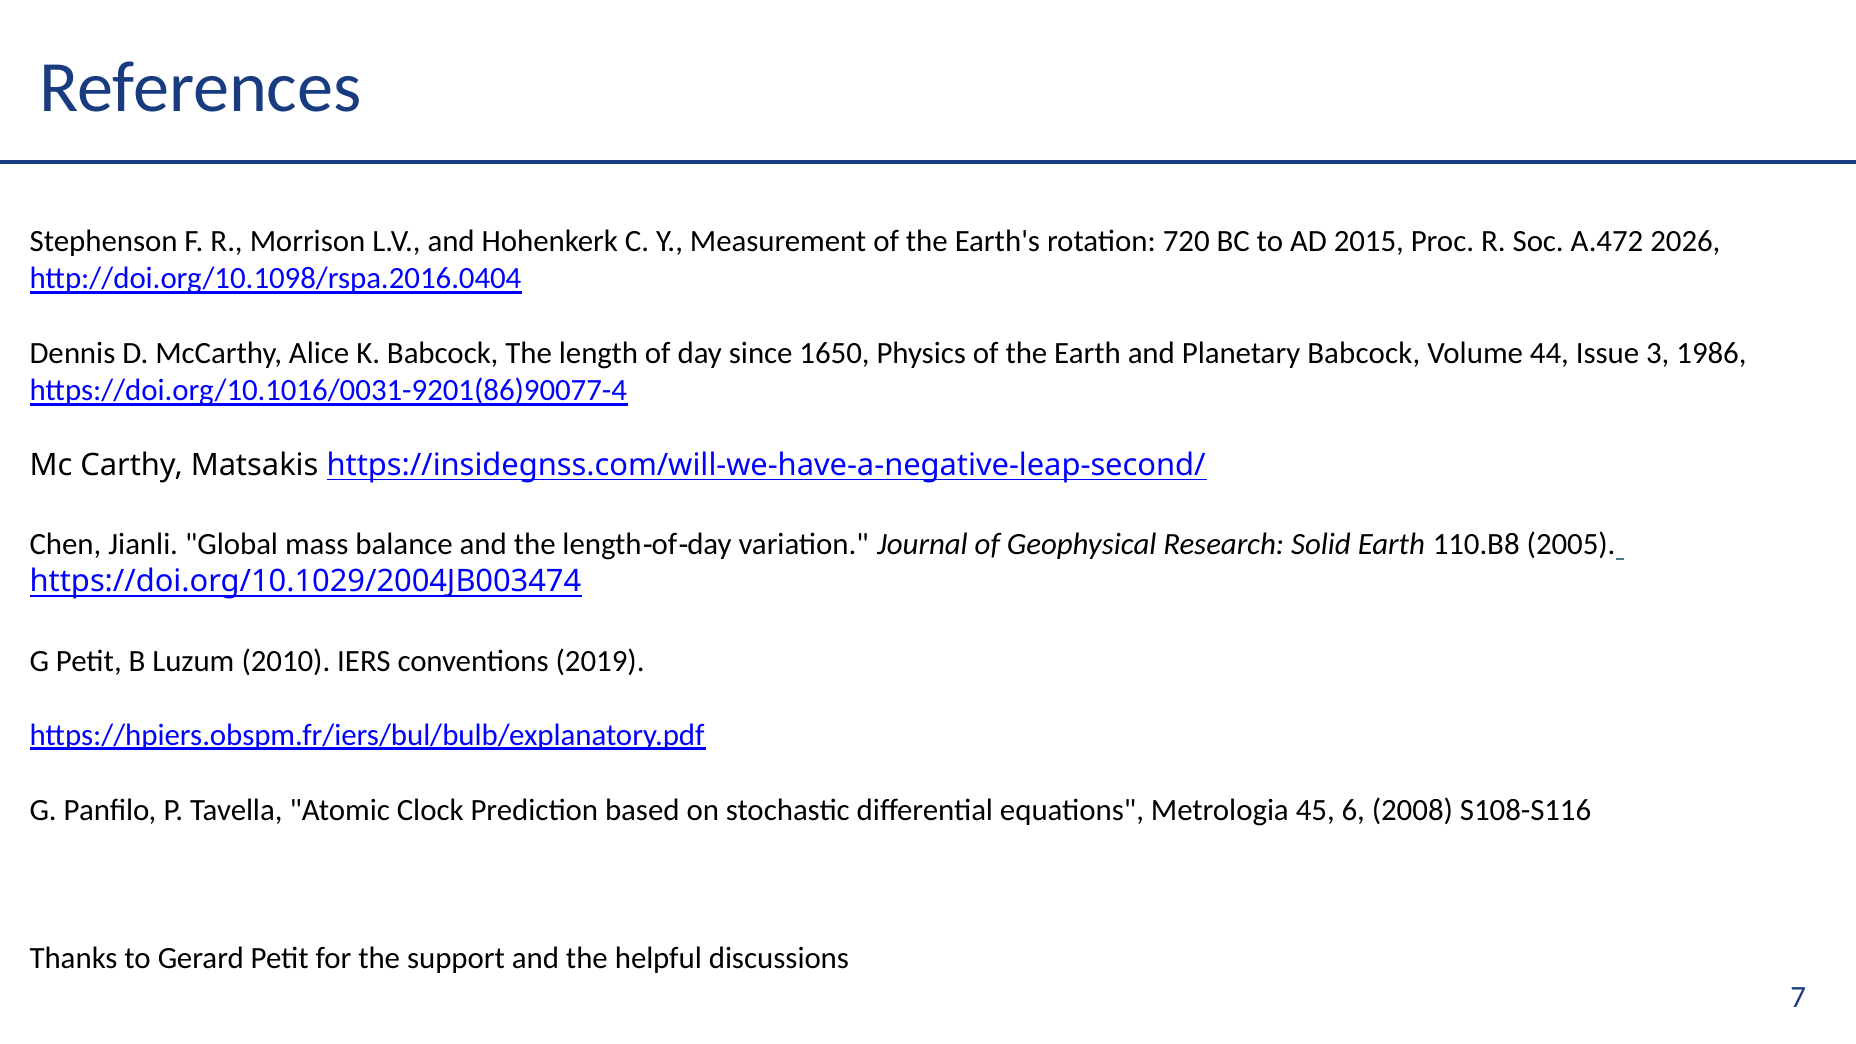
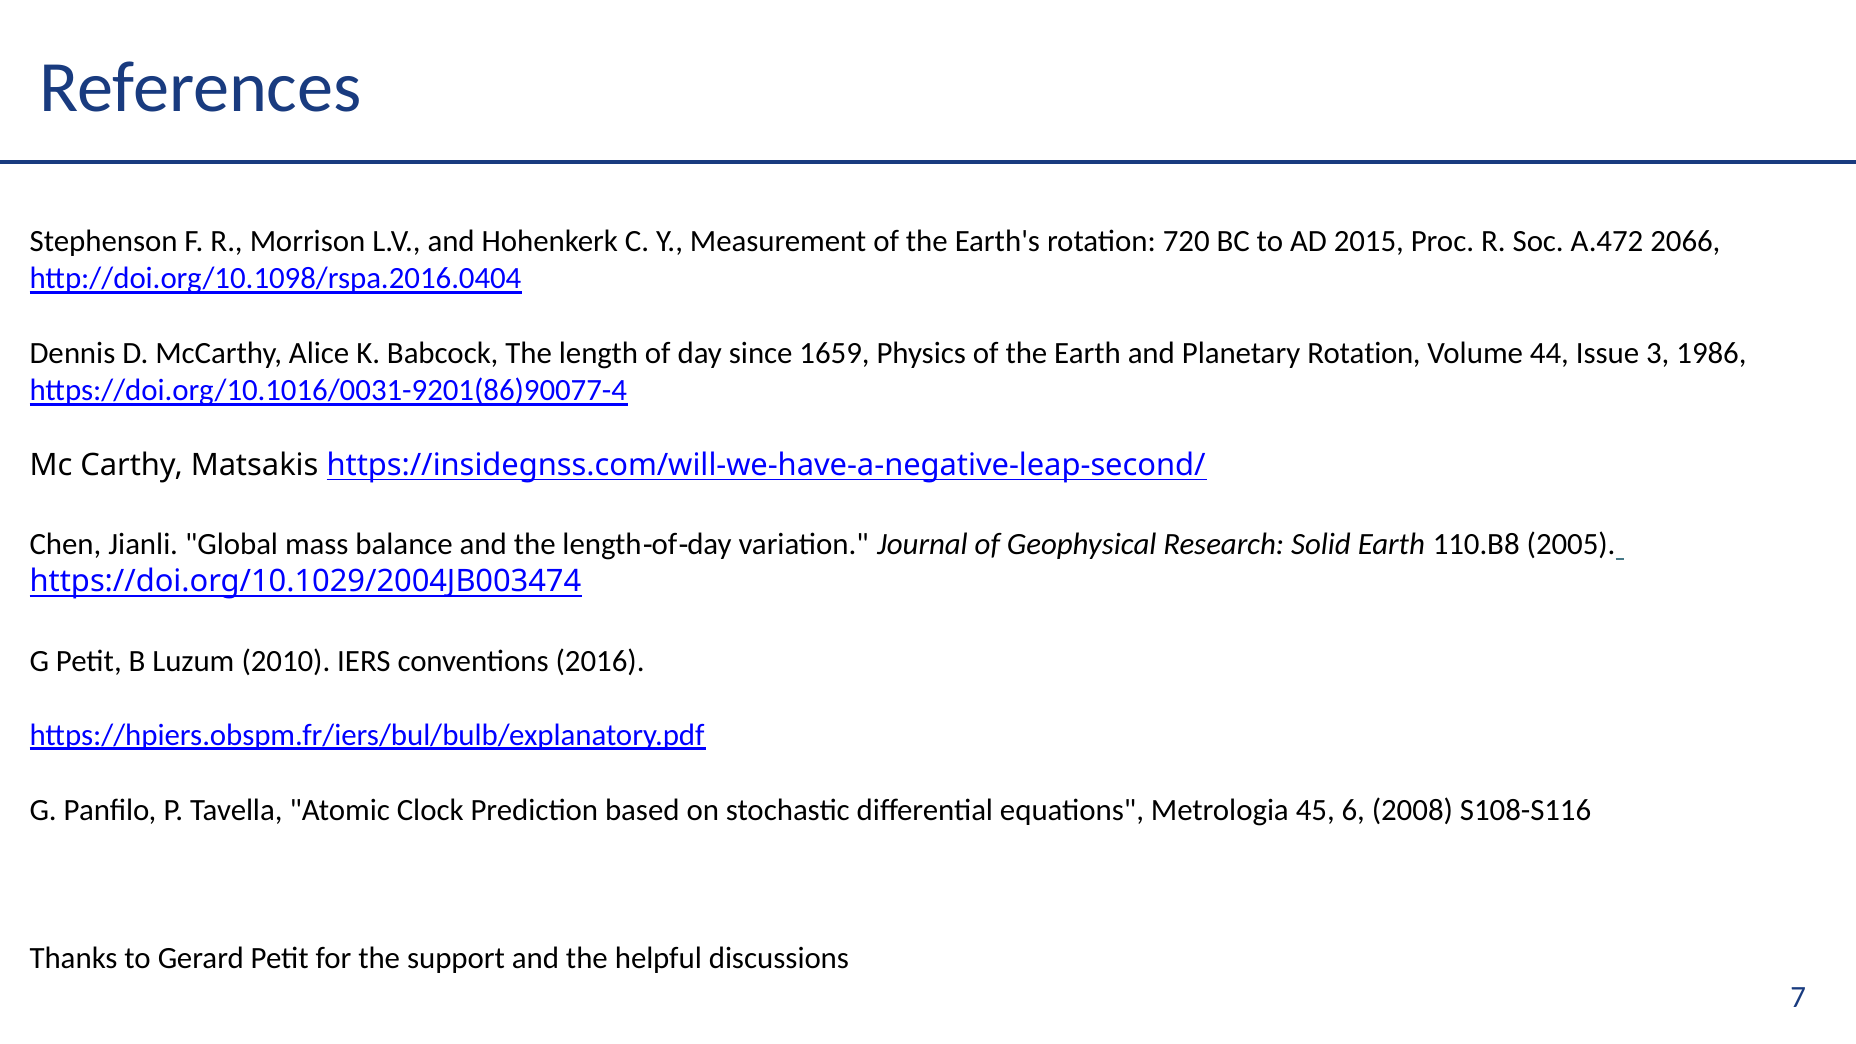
2026: 2026 -> 2066 (1685, 242)
1650: 1650 -> 1659 (835, 354)
Planetary Babcock: Babcock -> Rotation (1364, 354)
2019: 2019 -> 2016 (600, 661)
